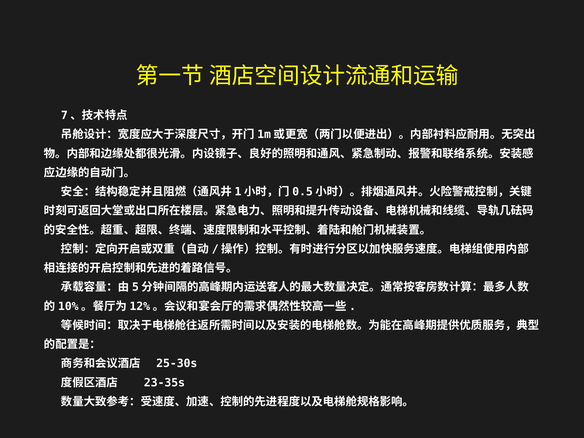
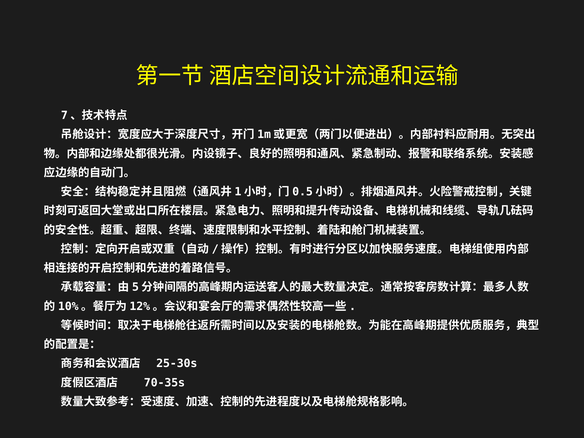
23-35s: 23-35s -> 70-35s (164, 383)
